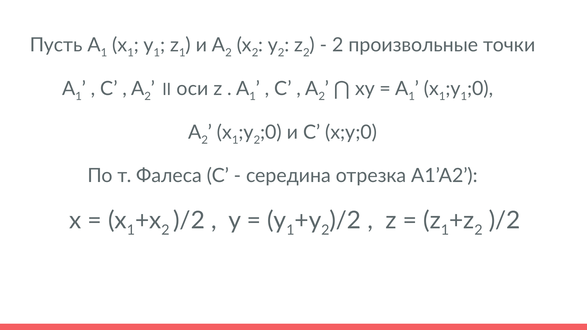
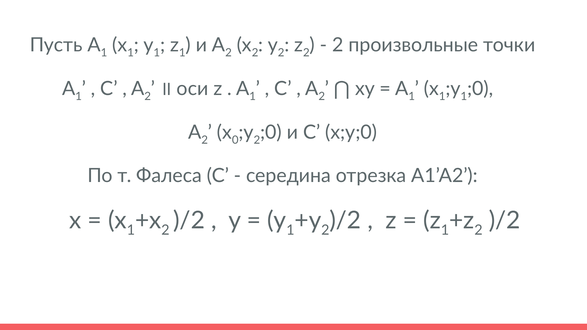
1: 1 -> 0 (235, 140)
